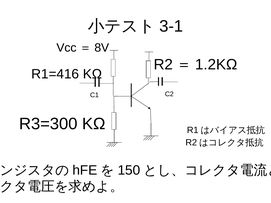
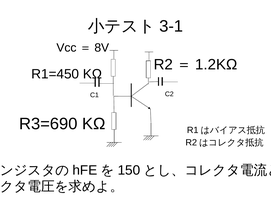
R1=416: R1=416 -> R1=450 (55, 74)
R3=300: R3=300 -> R3=690 (48, 124)
